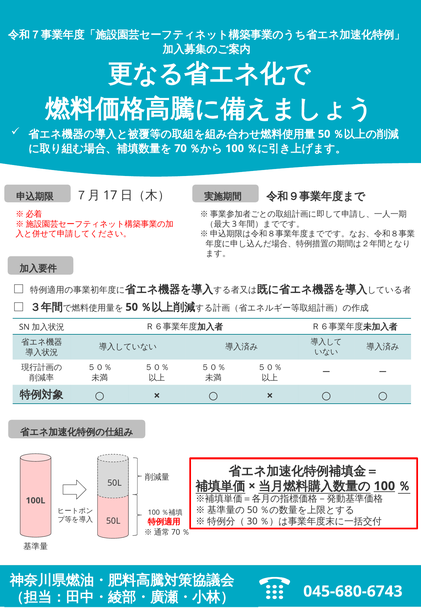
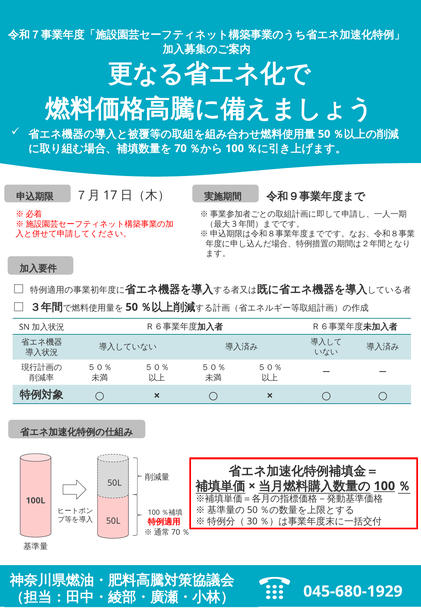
045-680-6743: 045-680-6743 -> 045-680-1929 (353, 592)
